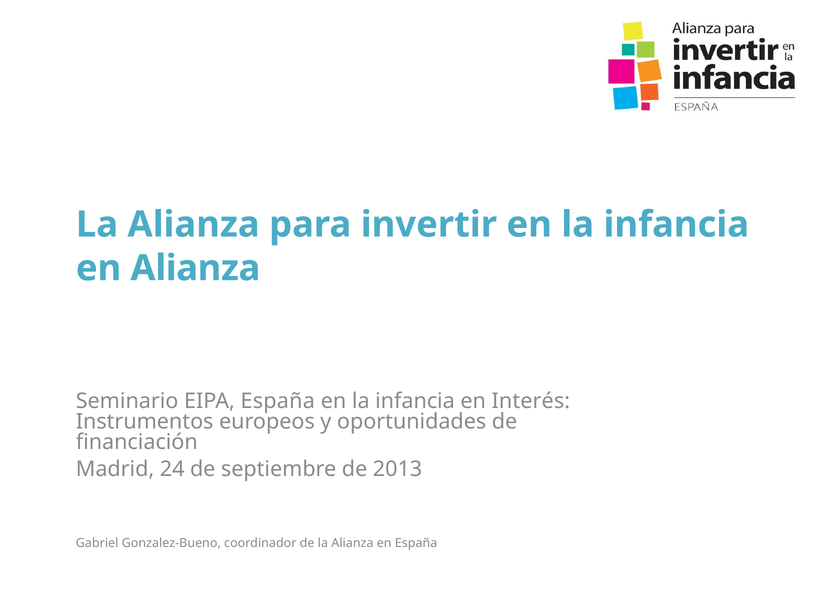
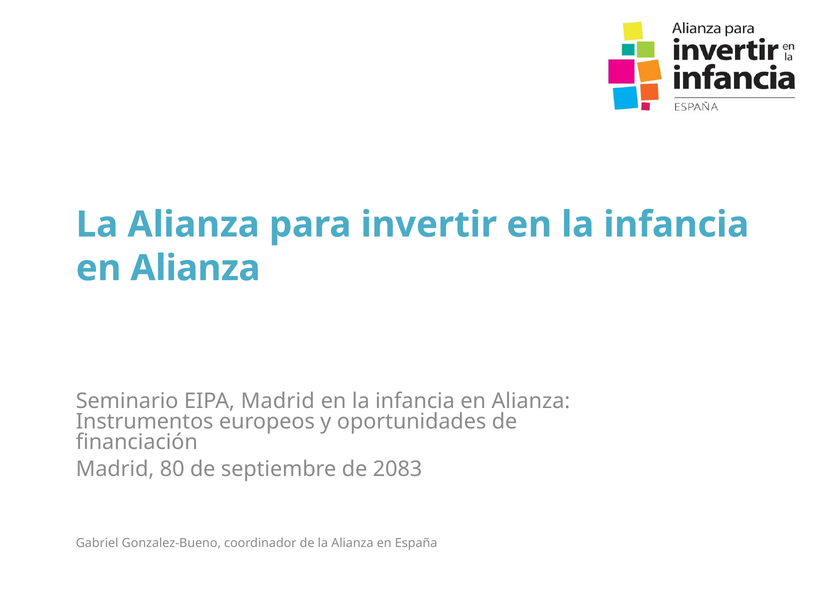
EIPA España: España -> Madrid (278, 401)
Interés: Interés -> Alianza (531, 401)
24: 24 -> 80 (172, 469)
2013: 2013 -> 2083 (398, 469)
